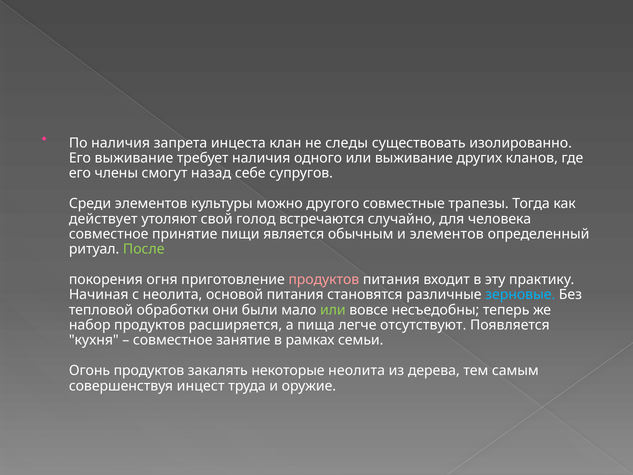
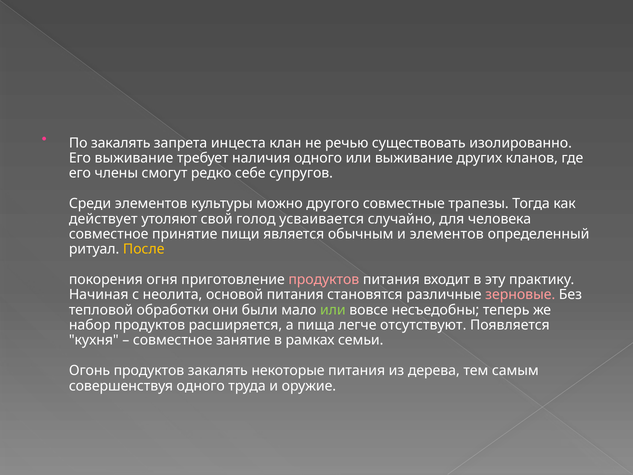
По наличия: наличия -> закалять (121, 143)
следы: следы -> речью (347, 143)
назад: назад -> редко (211, 173)
встречаются: встречаются -> усваивается (322, 219)
После colour: light green -> yellow (144, 249)
зерновые colour: light blue -> pink (520, 295)
некоторые неолита: неолита -> питания (357, 371)
совершенствуя инцест: инцест -> одного (201, 386)
